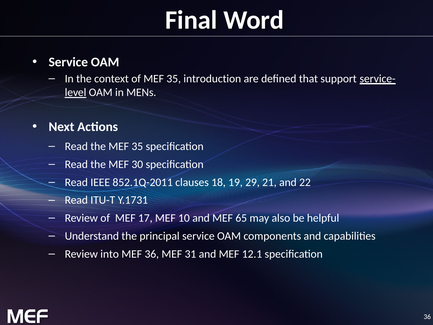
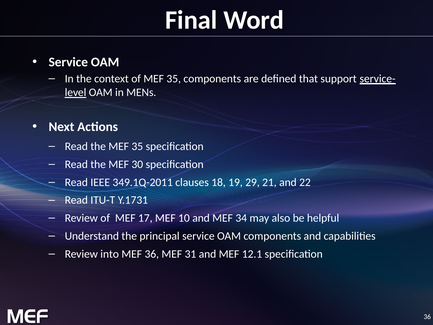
35 introduction: introduction -> components (212, 79)
852.1Q-2011: 852.1Q-2011 -> 349.1Q-2011 (143, 182)
65: 65 -> 34 (241, 218)
